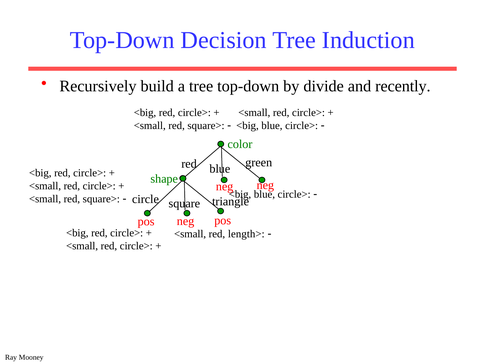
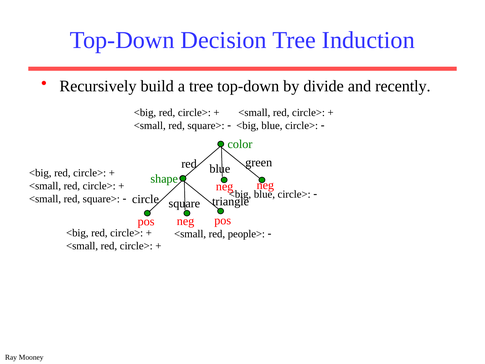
length>: length> -> people> (246, 234)
